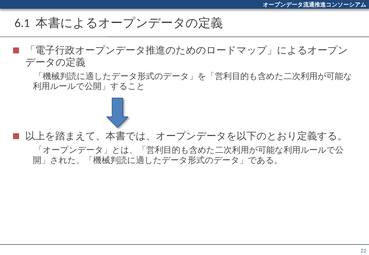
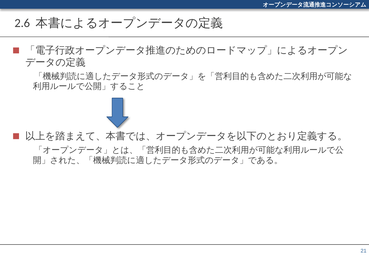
6.1: 6.1 -> 2.6 (22, 23)
